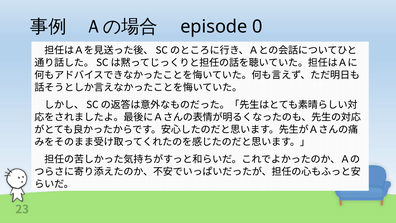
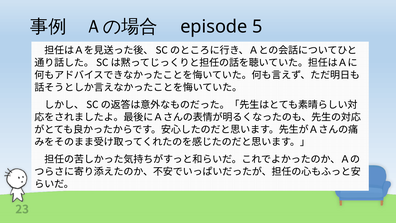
0: 0 -> 5 (257, 27)
